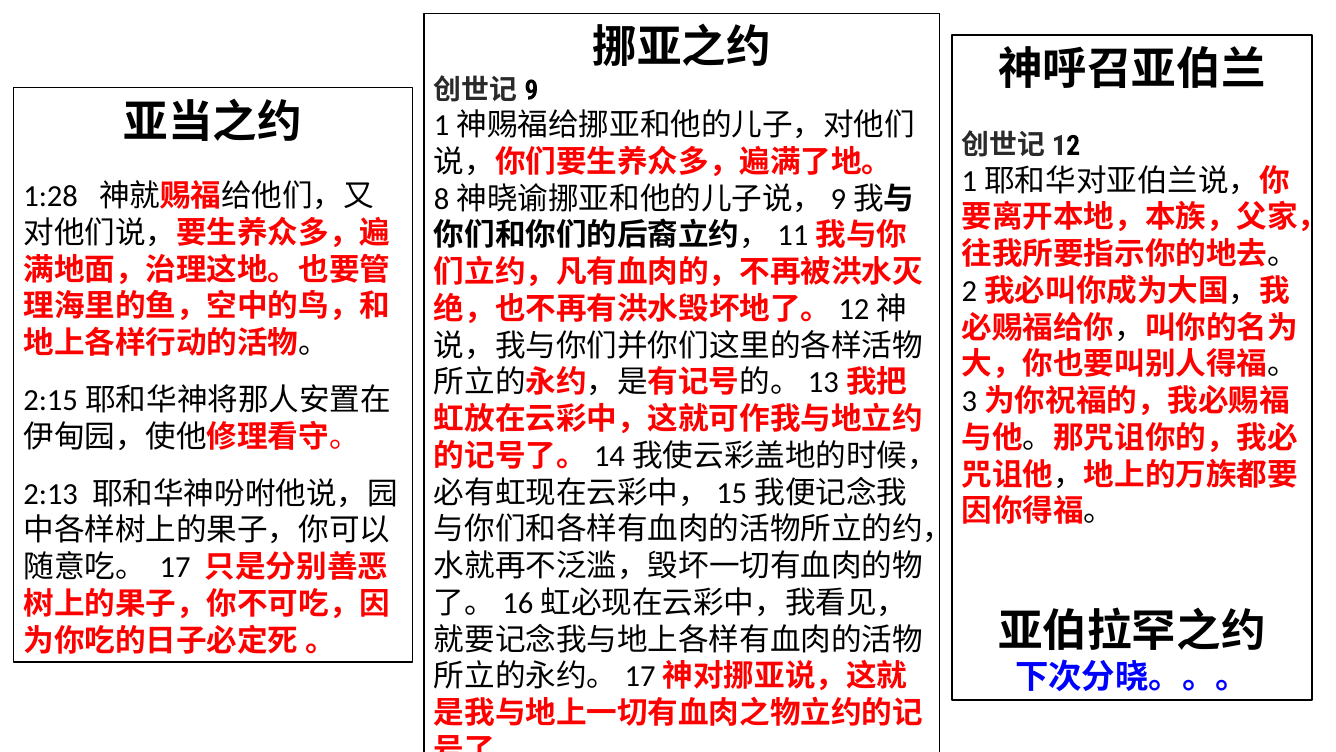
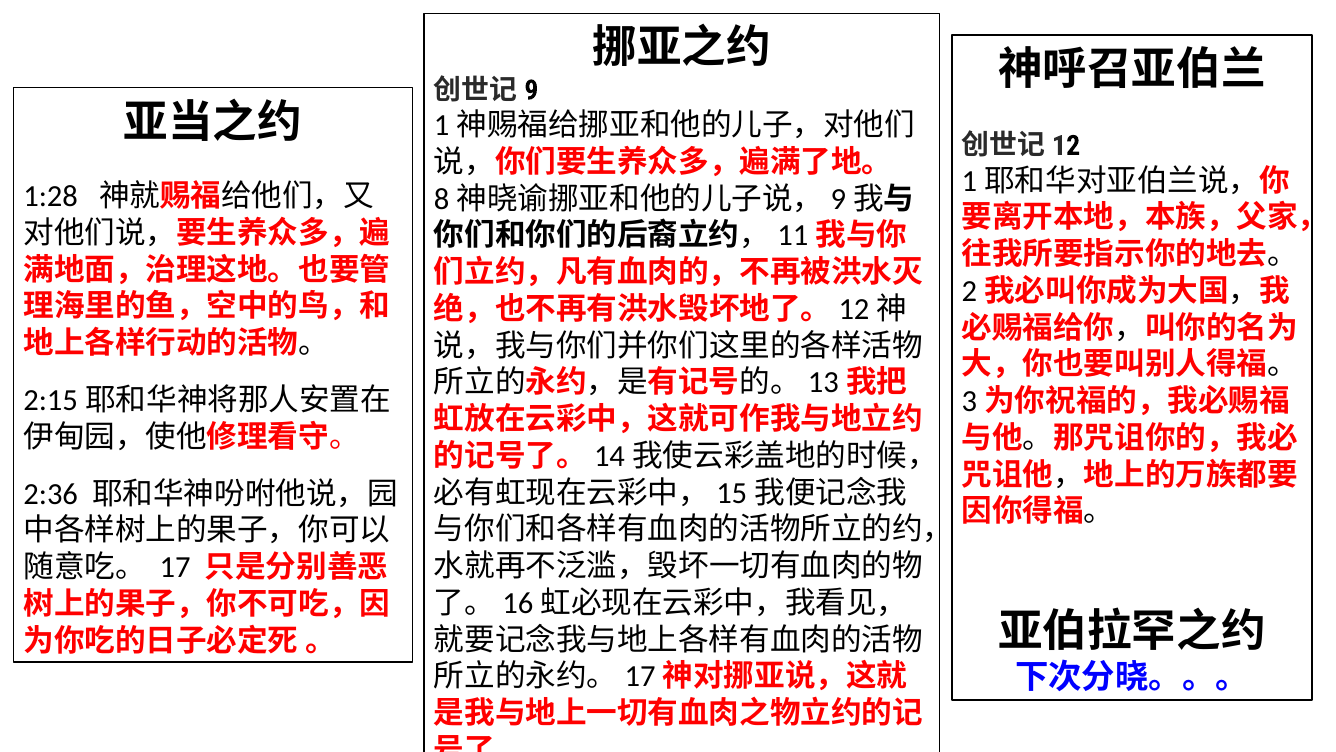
2:13: 2:13 -> 2:36 (51, 494)
